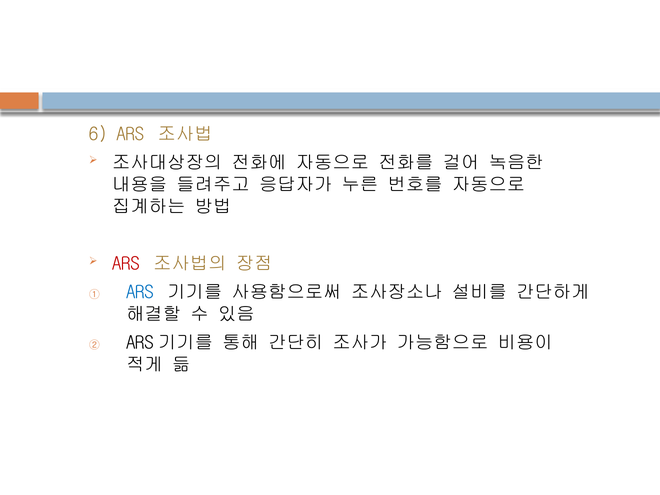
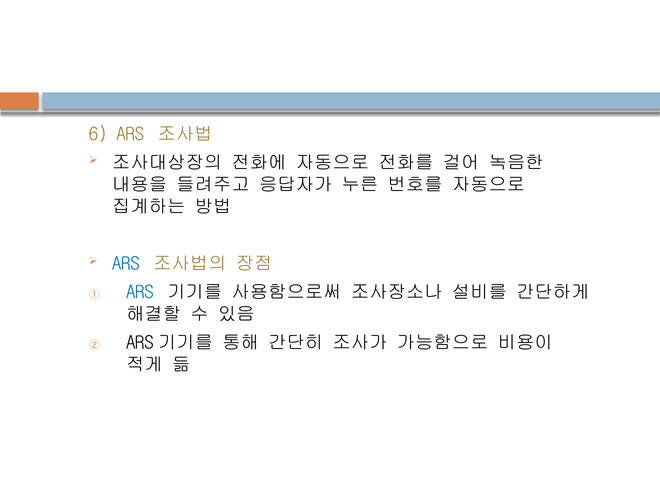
ARS colour: red -> blue (126, 264)
